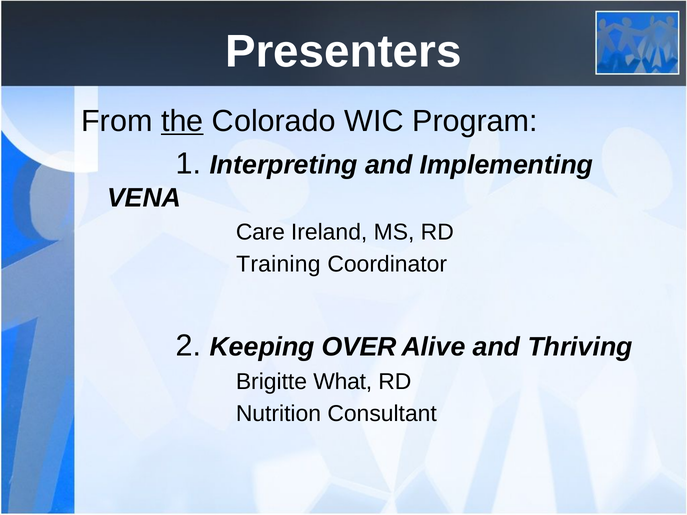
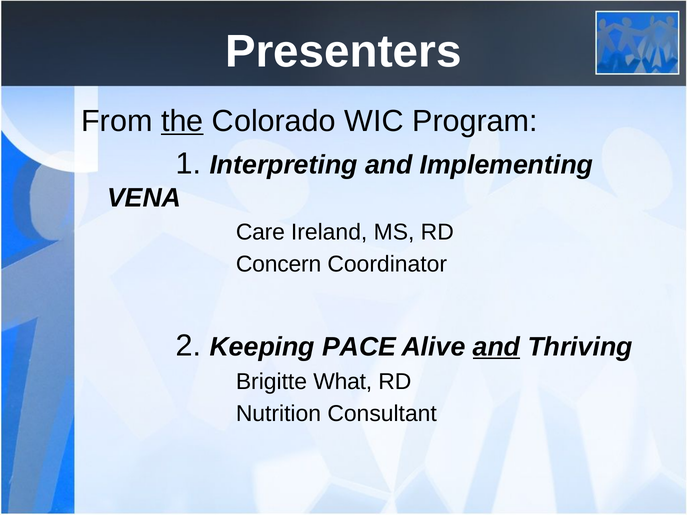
Training: Training -> Concern (279, 264)
OVER: OVER -> PACE (359, 347)
and underline: none -> present (497, 347)
